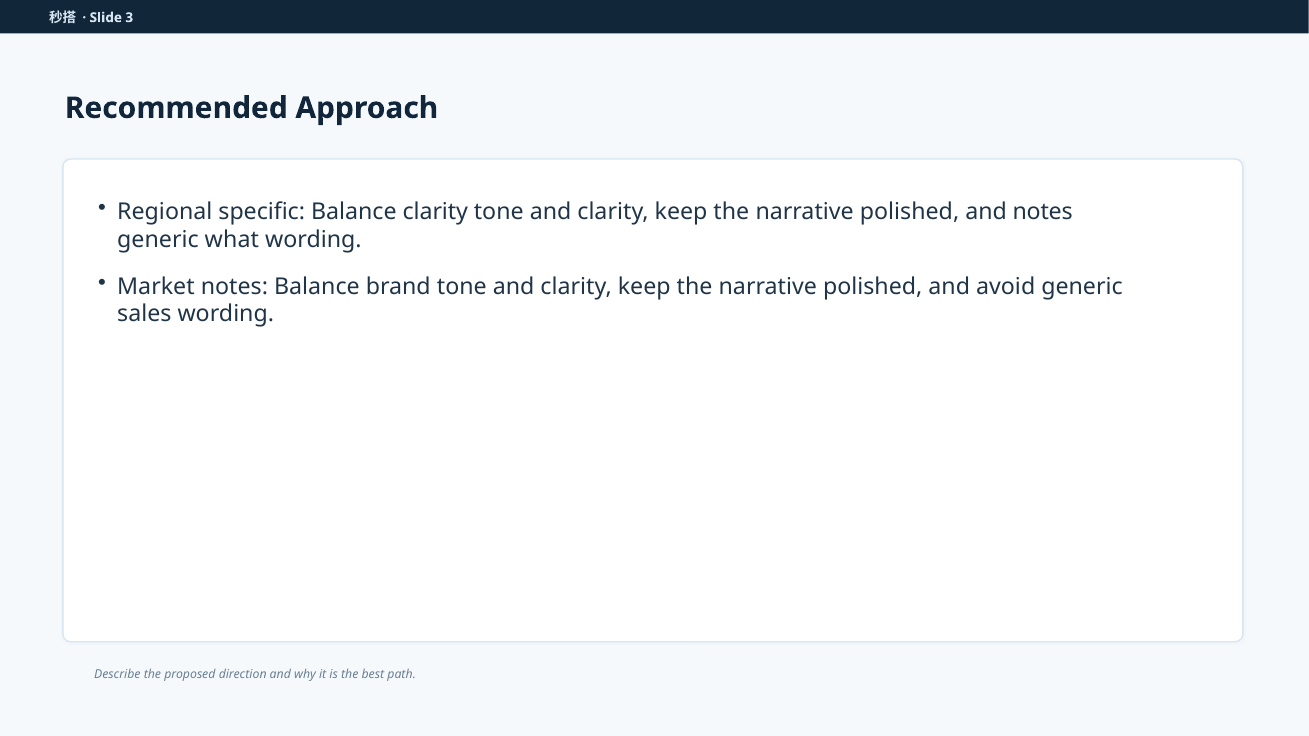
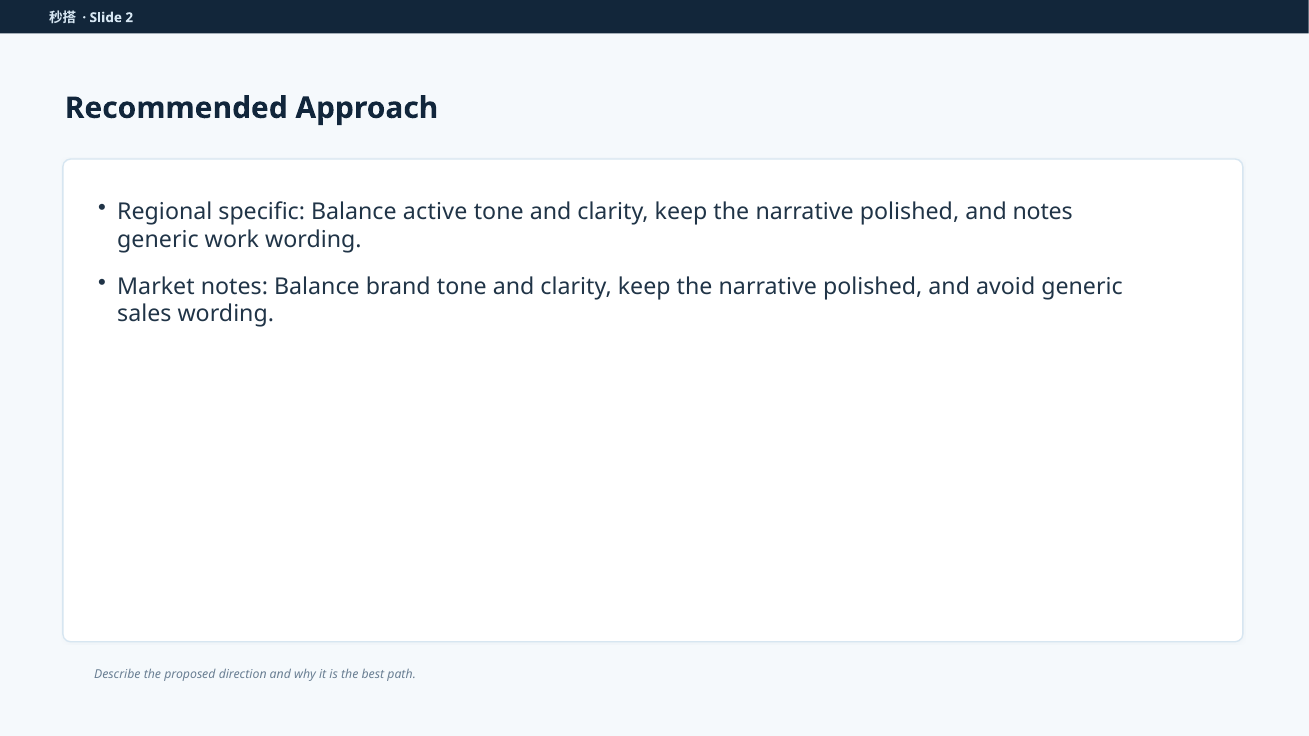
3: 3 -> 2 (129, 18)
Balance clarity: clarity -> active (435, 212)
what: what -> work (232, 240)
